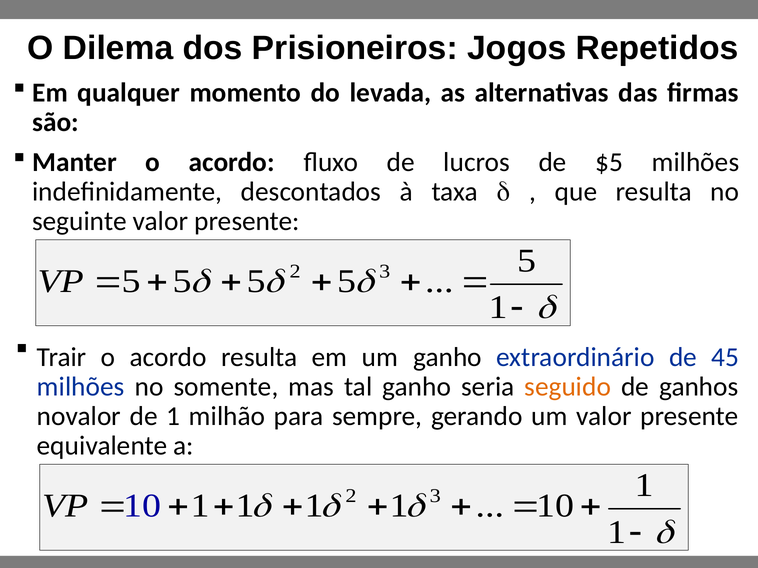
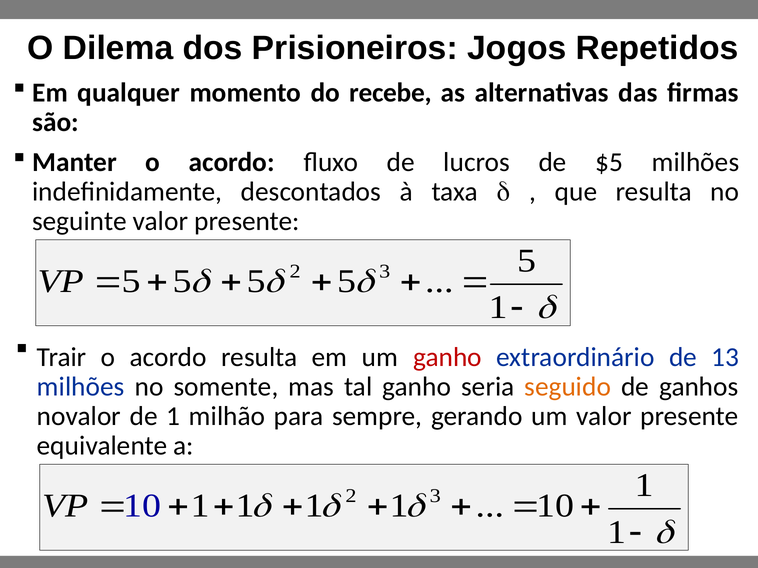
levada: levada -> recebe (391, 93)
ganho colour: black -> red (447, 357)
45: 45 -> 13 (725, 357)
